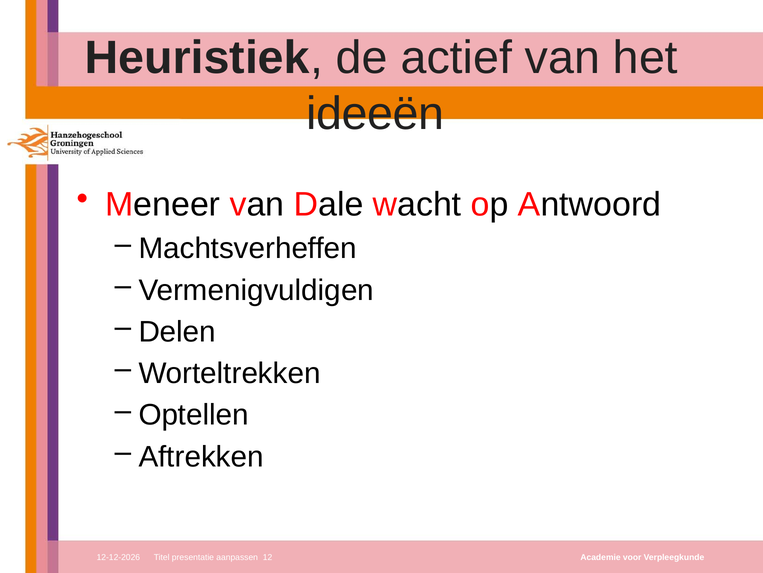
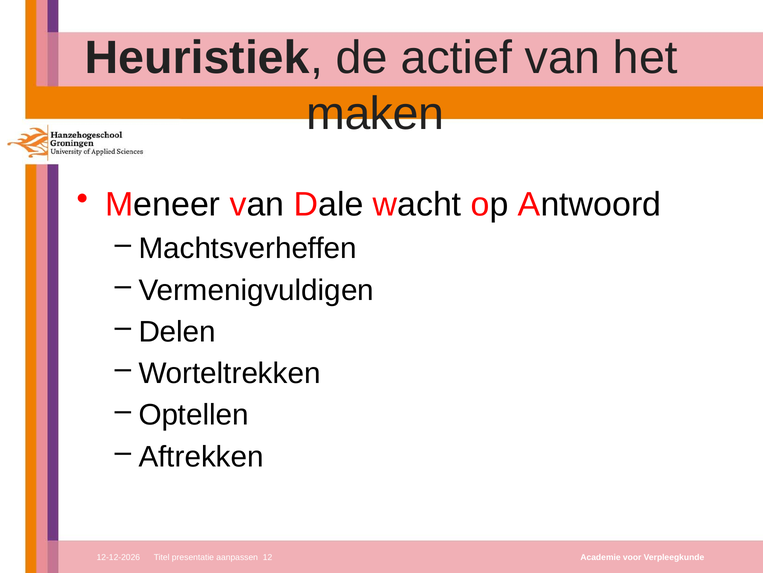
ideeën: ideeën -> maken (375, 114)
